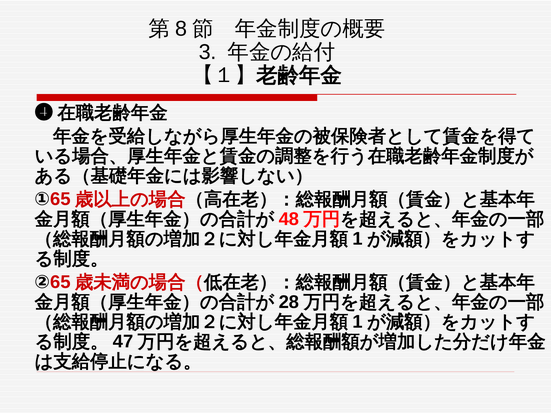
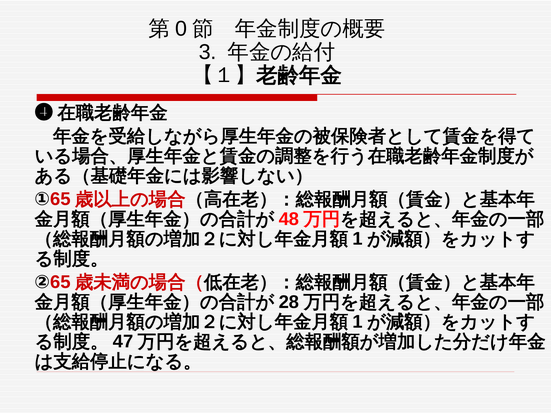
8: 8 -> 0 (181, 29)
